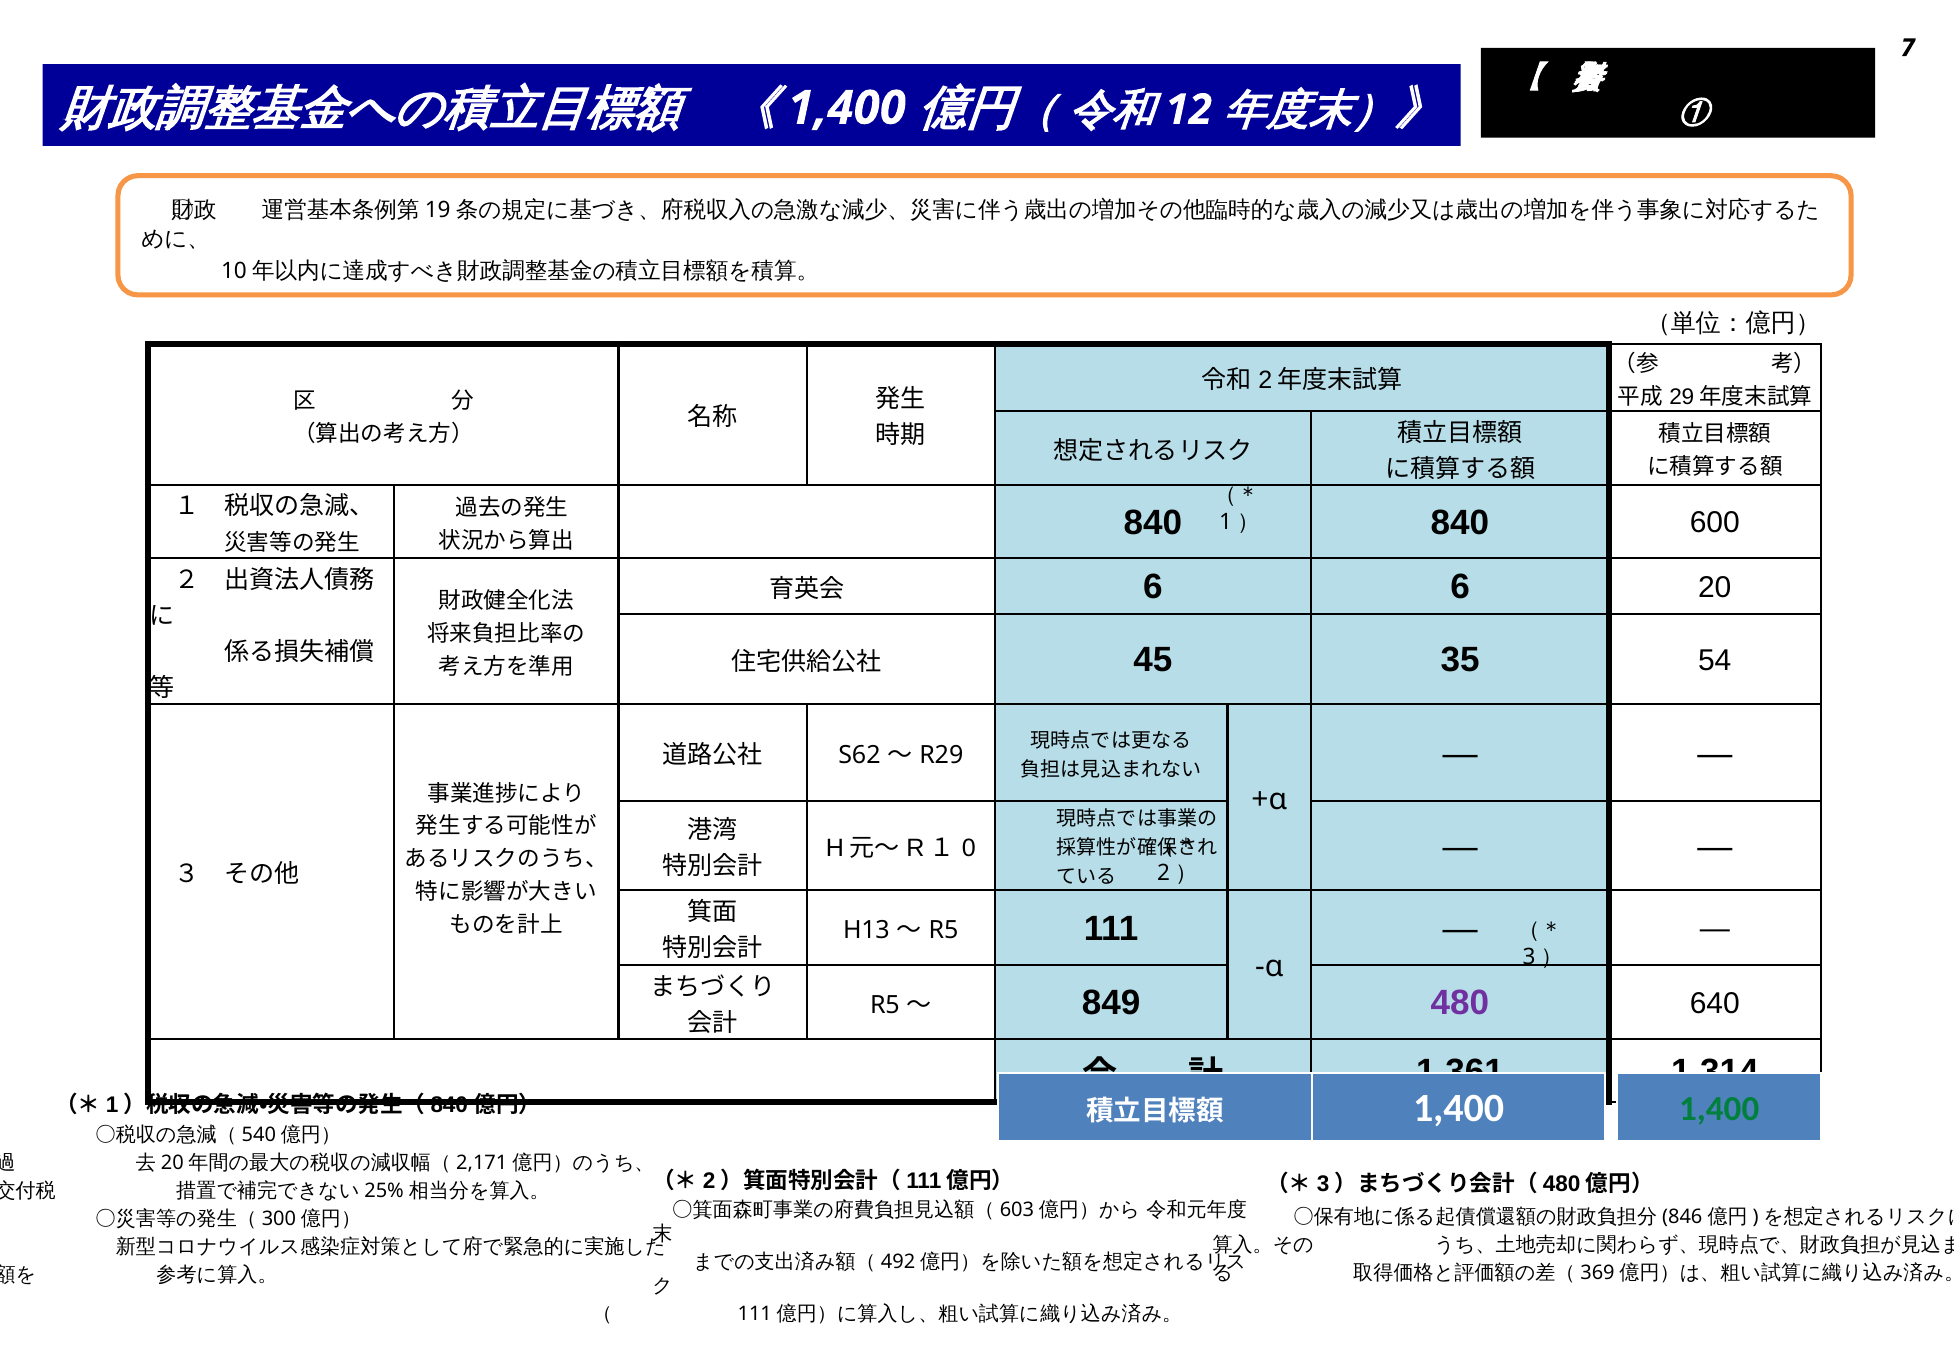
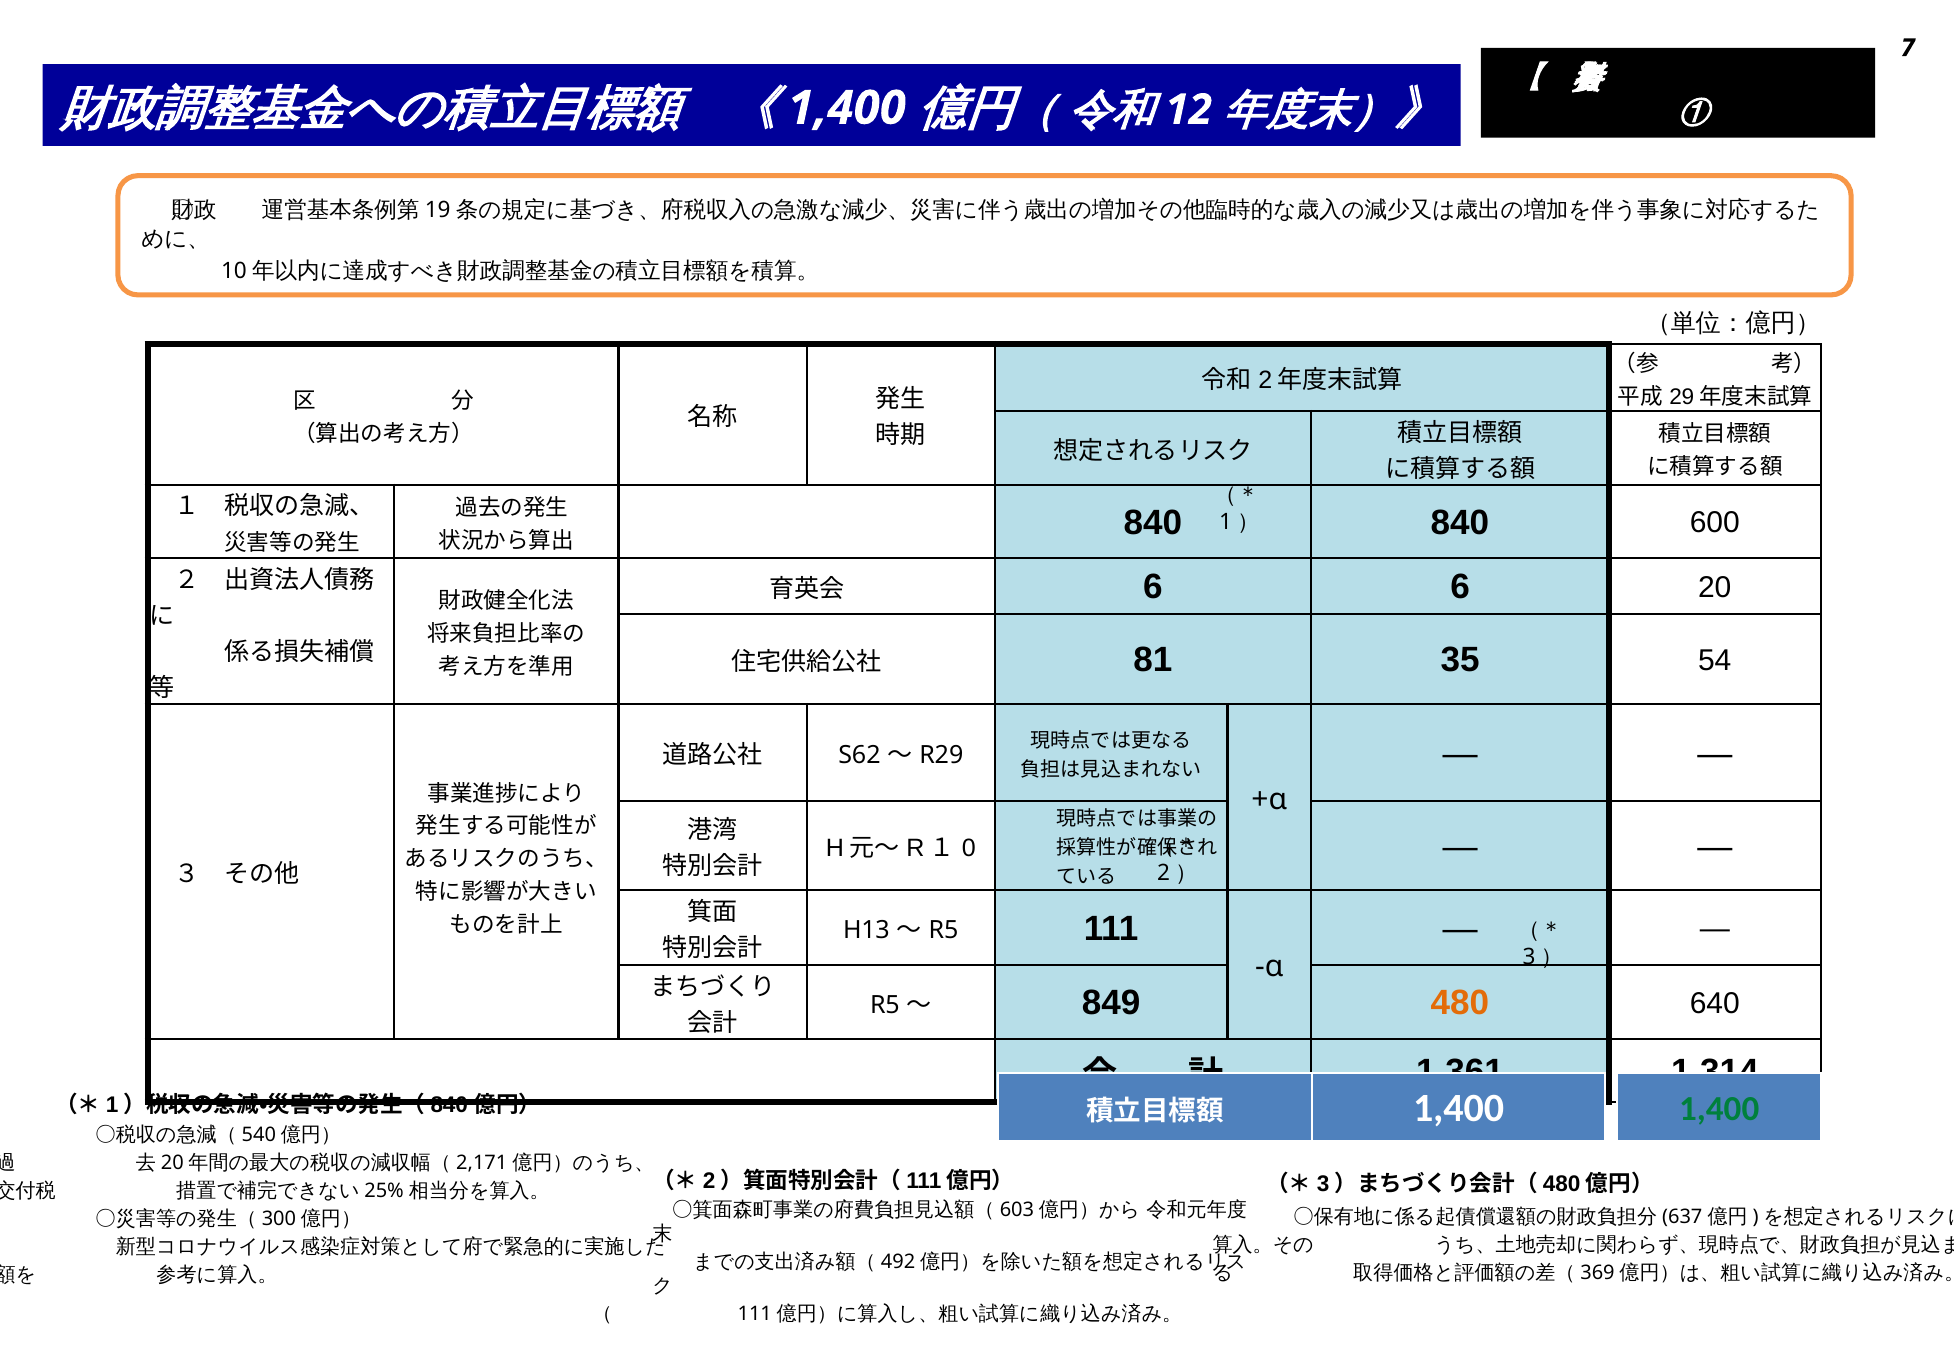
45: 45 -> 81 (1153, 660)
480 colour: purple -> orange (1460, 1003)
846: 846 -> 637 (1682, 1216)
